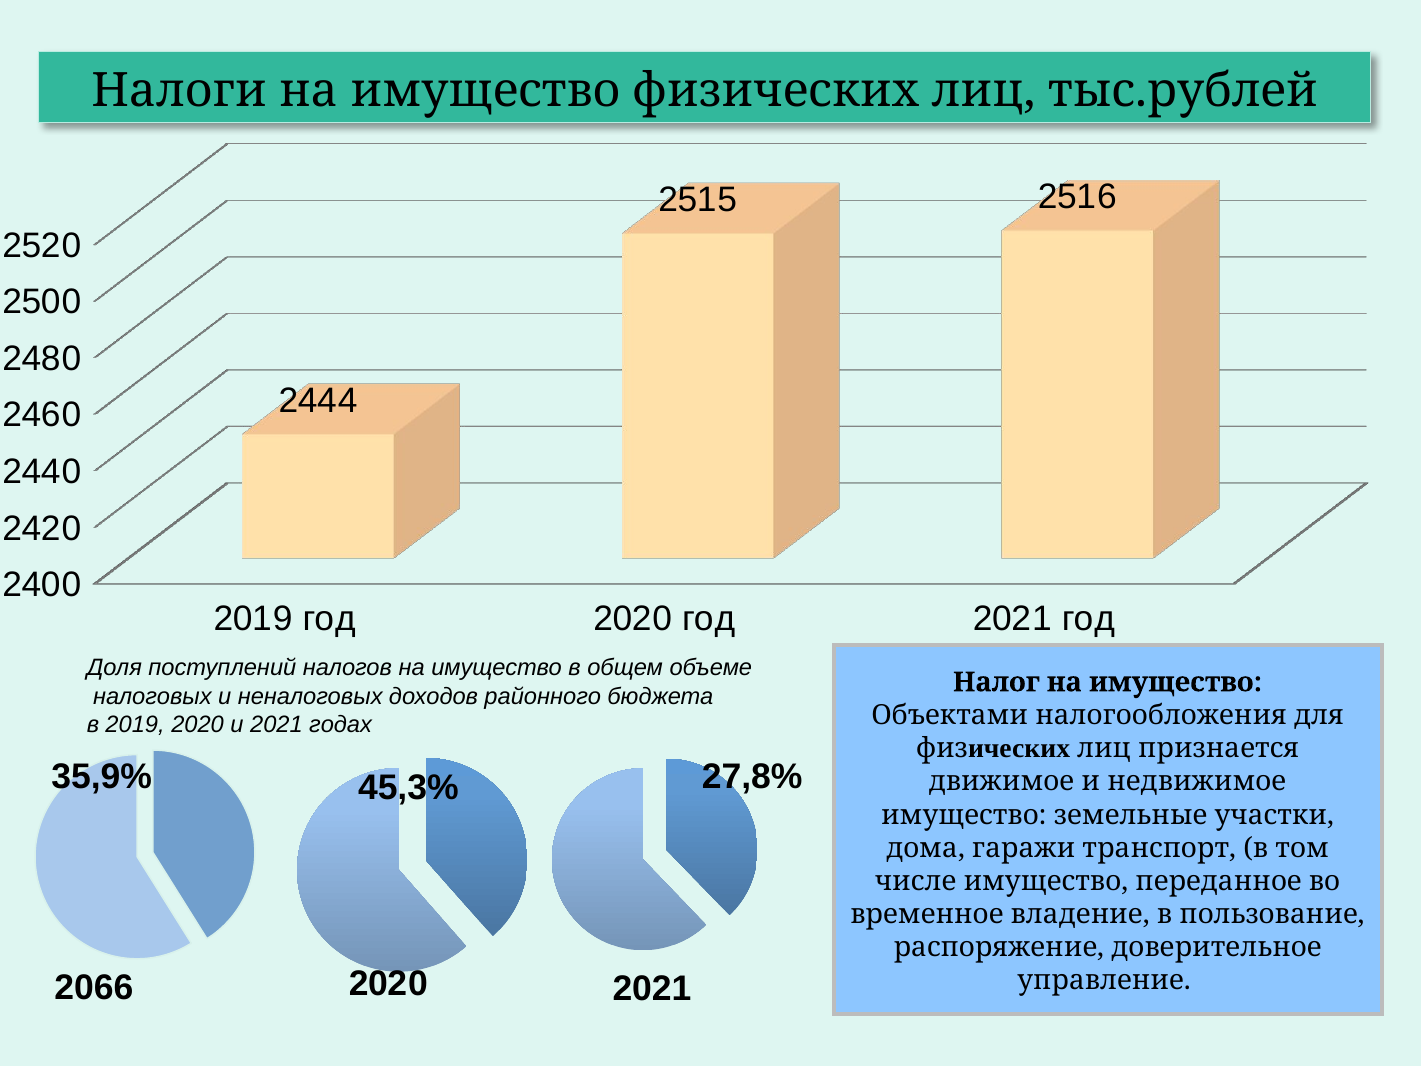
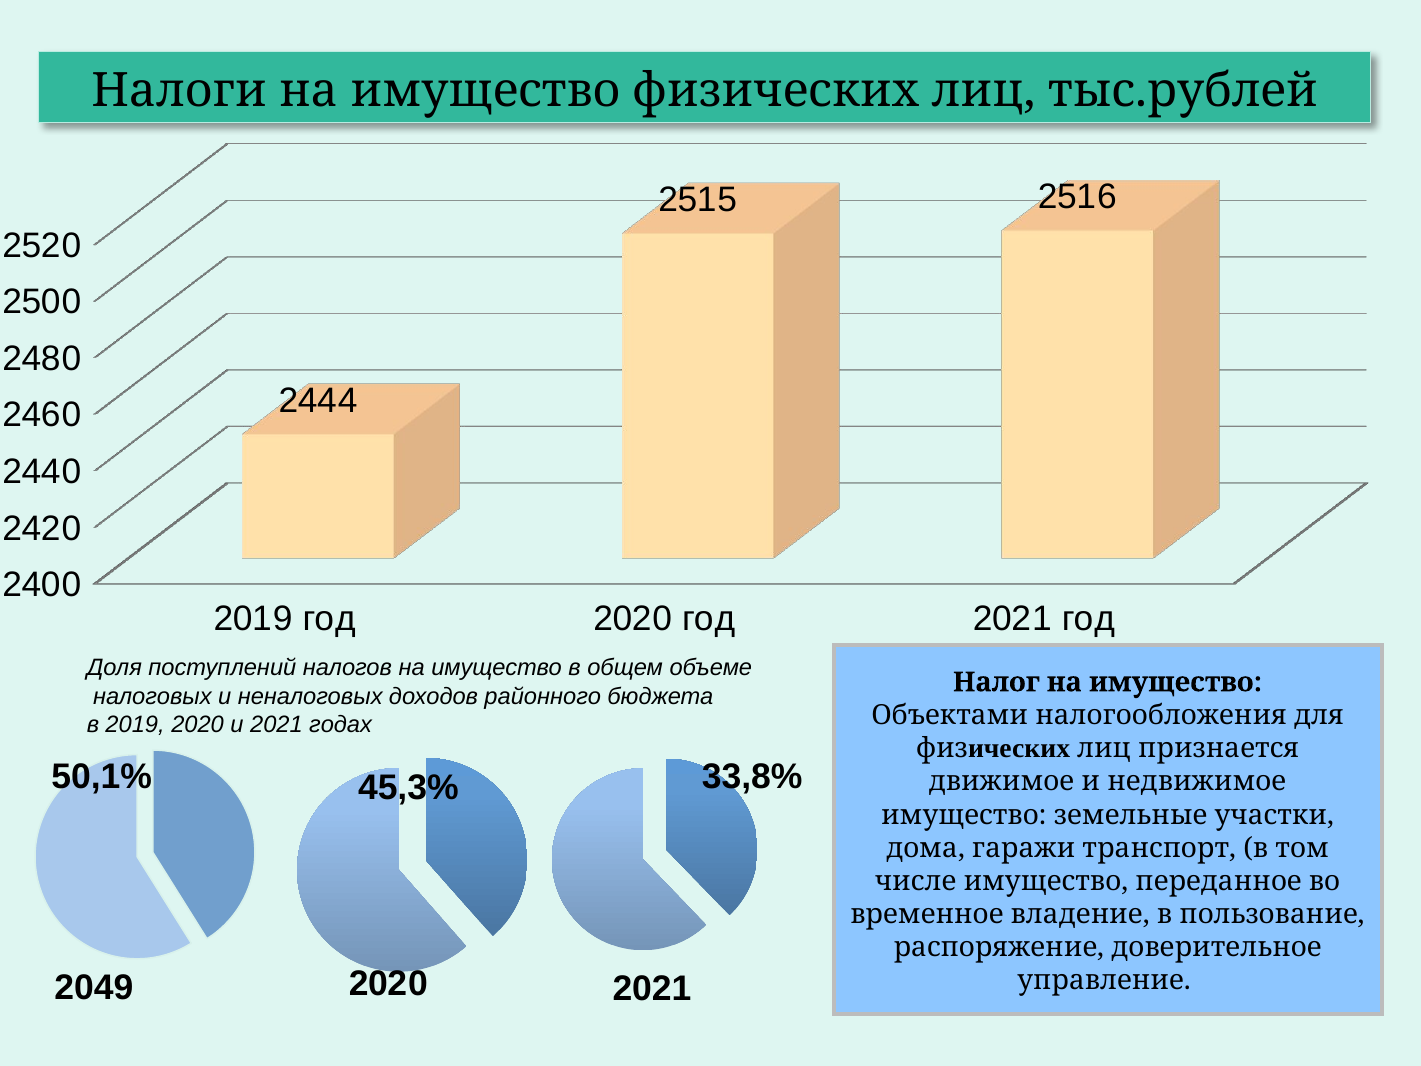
35,9%: 35,9% -> 50,1% (102, 776)
27,8%: 27,8% -> 33,8% (752, 776)
2066: 2066 -> 2049 (94, 987)
